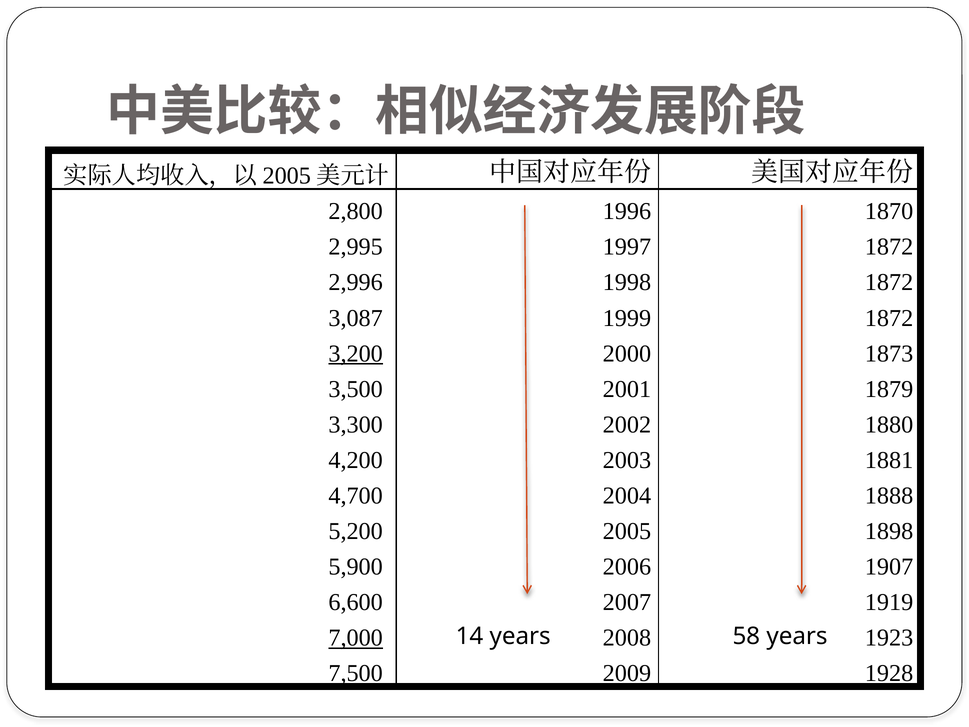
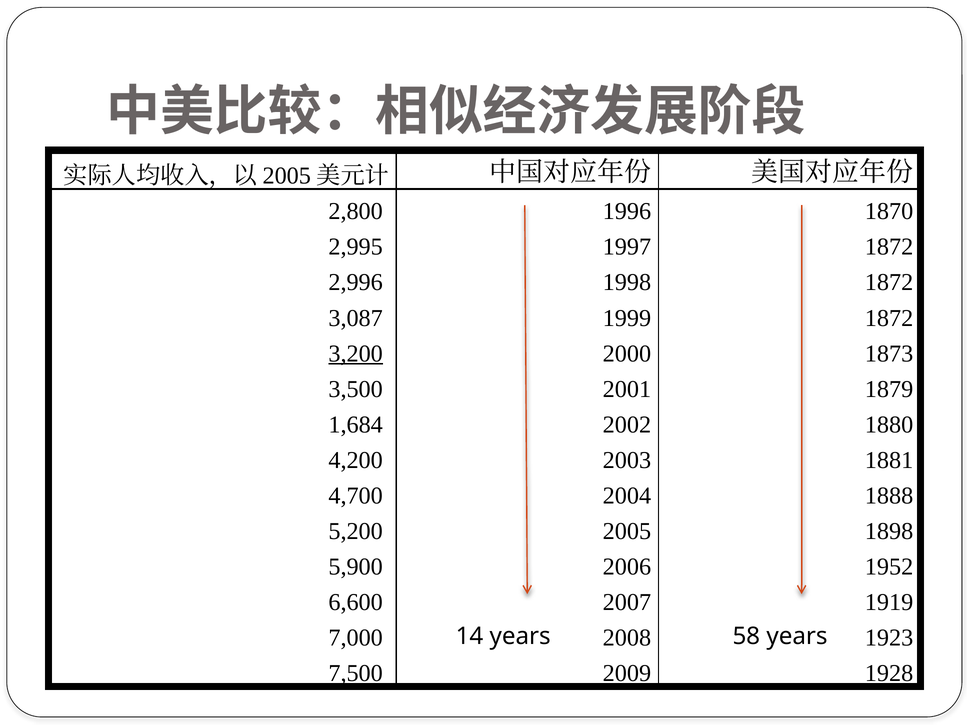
3,300: 3,300 -> 1,684 (356, 424)
1907: 1907 -> 1952 (889, 567)
7,000 underline: present -> none (356, 638)
